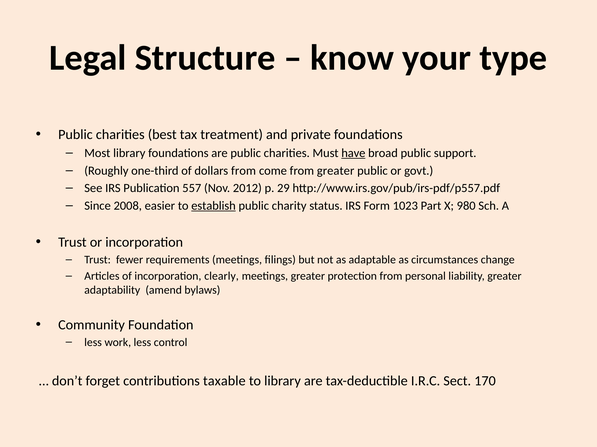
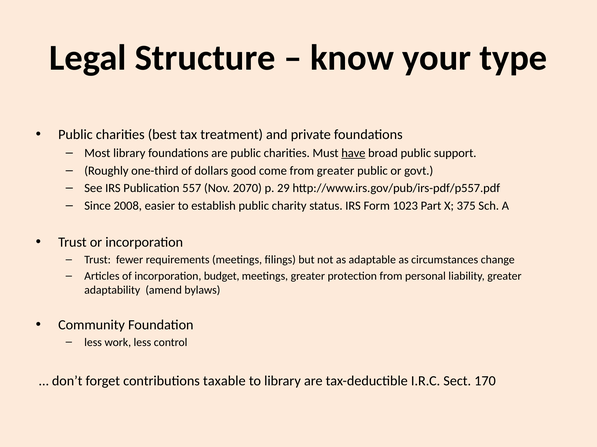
dollars from: from -> good (244, 171)
2012: 2012 -> 2070 (247, 188)
establish underline: present -> none (214, 206)
980: 980 -> 375 (466, 206)
clearly: clearly -> budget (222, 276)
